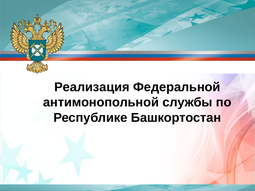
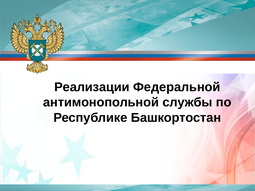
Реализация: Реализация -> Реализации (92, 87)
